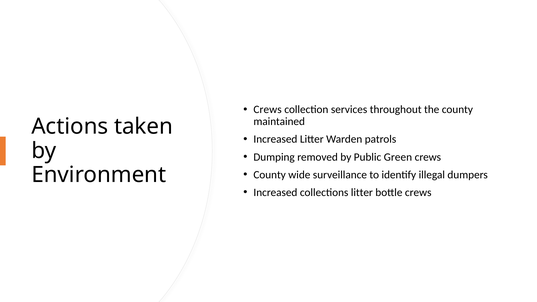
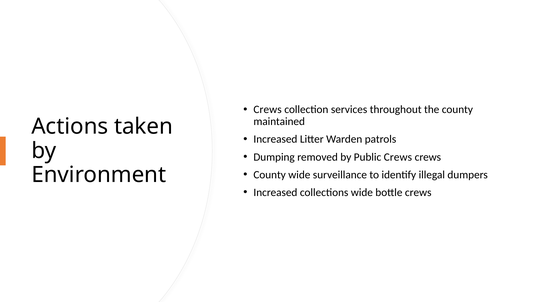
Public Green: Green -> Crews (398, 157)
collections litter: litter -> wide (362, 192)
